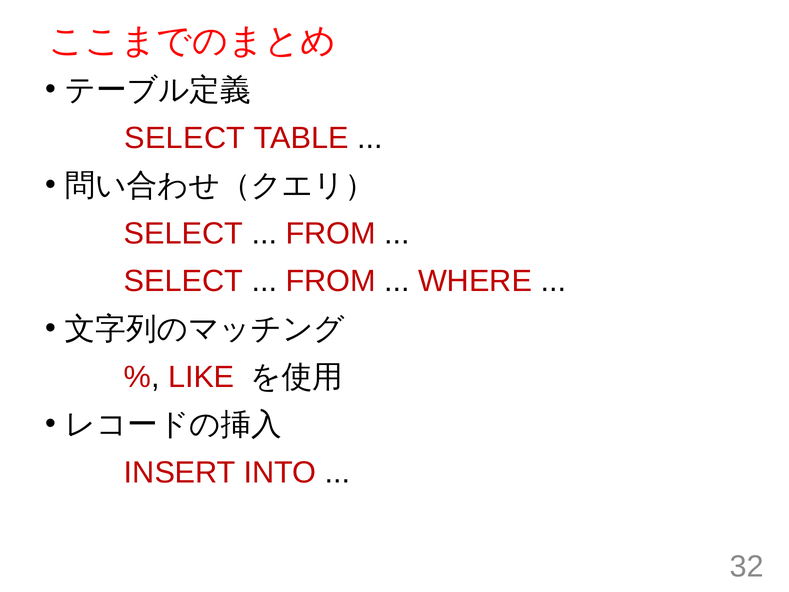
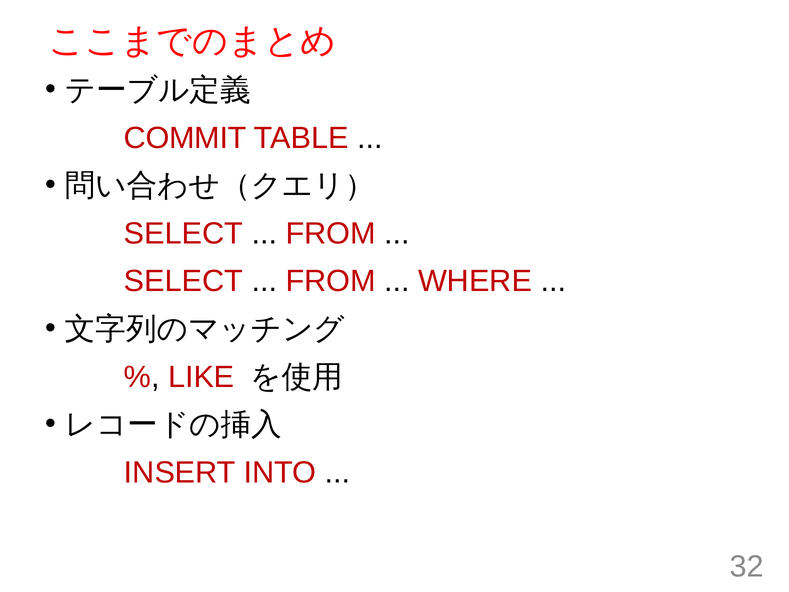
SELECT: SELECT -> COMMIT (185, 138)
